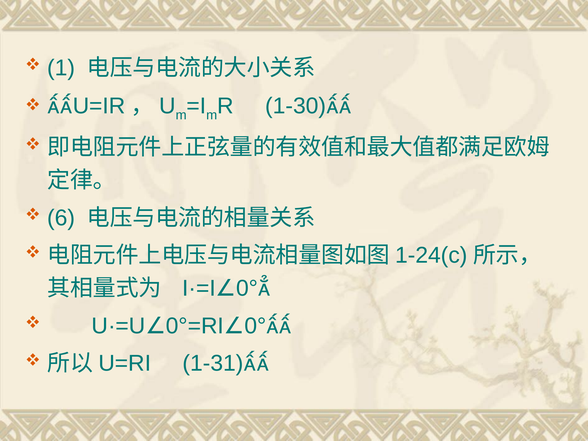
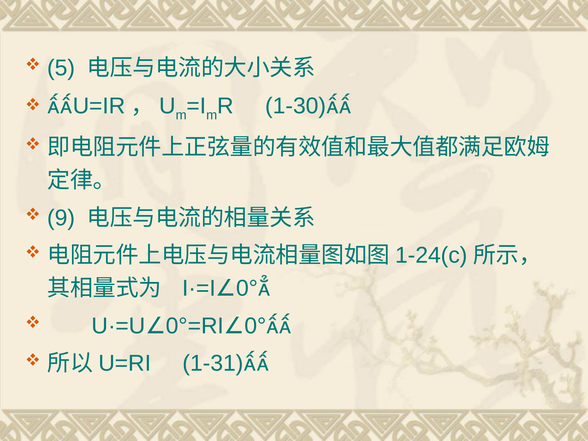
1: 1 -> 5 (61, 68)
6: 6 -> 9 (61, 218)
